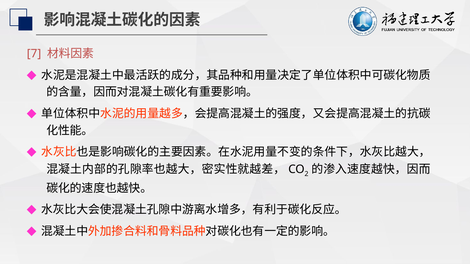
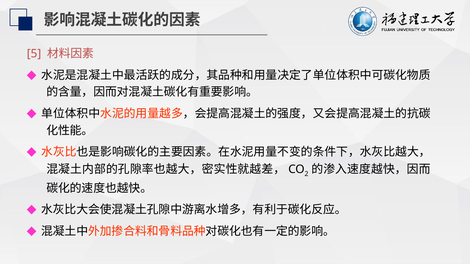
7: 7 -> 5 (34, 54)
